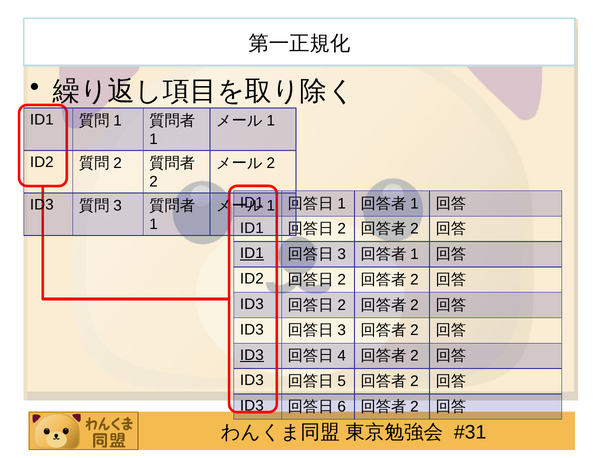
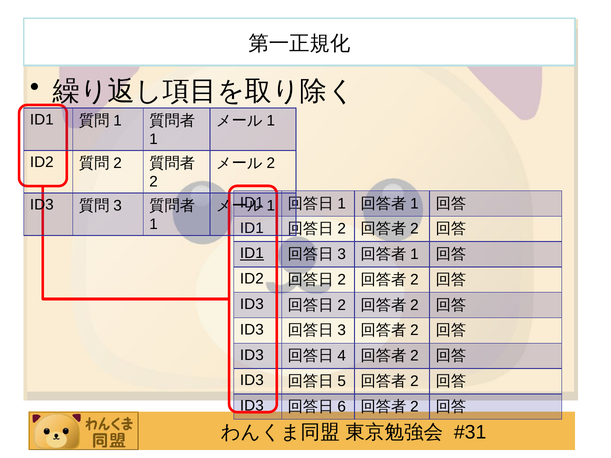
ID3 underline: present -> none (252, 355)
